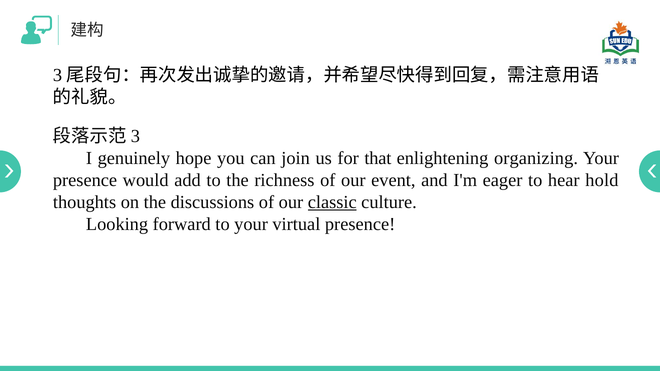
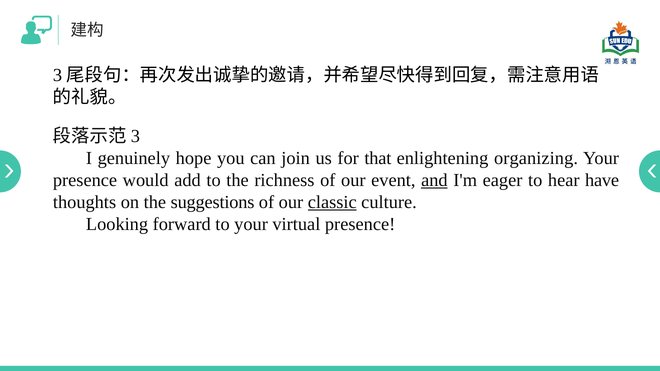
and underline: none -> present (434, 180)
hold: hold -> have (602, 180)
discussions: discussions -> suggestions (213, 202)
